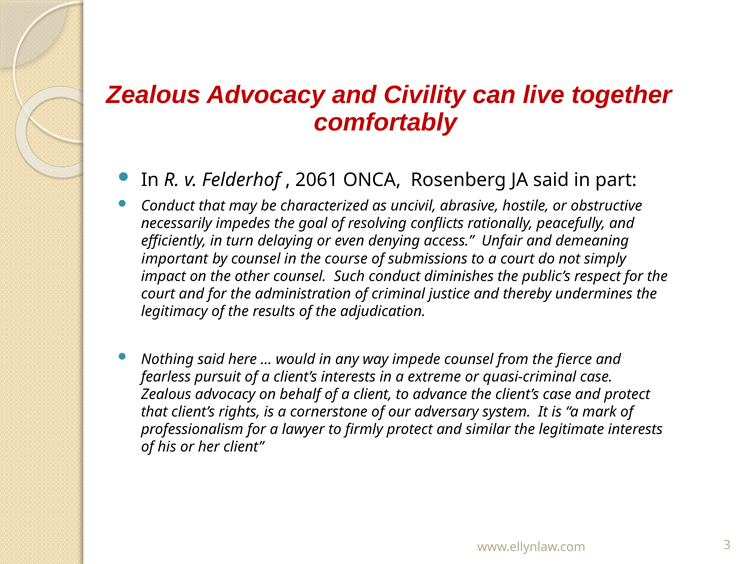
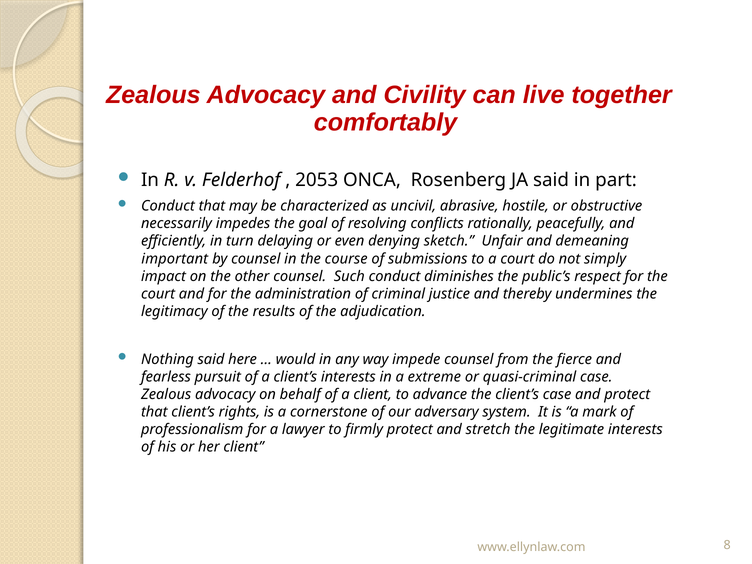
2061: 2061 -> 2053 (317, 180)
access: access -> sketch (449, 241)
similar: similar -> stretch (488, 430)
3: 3 -> 8 (727, 545)
